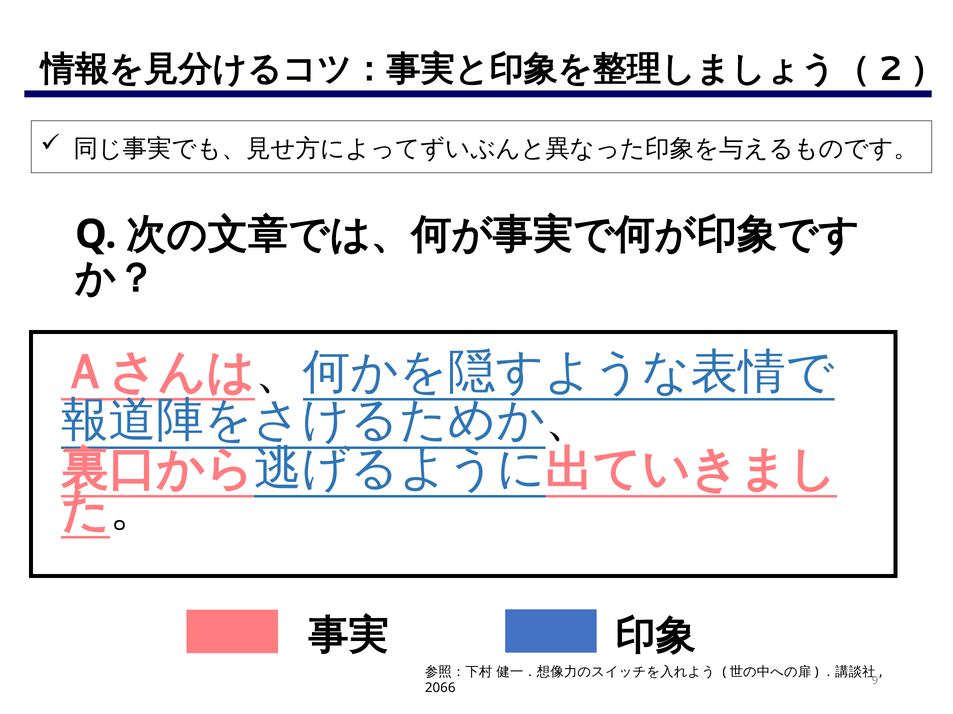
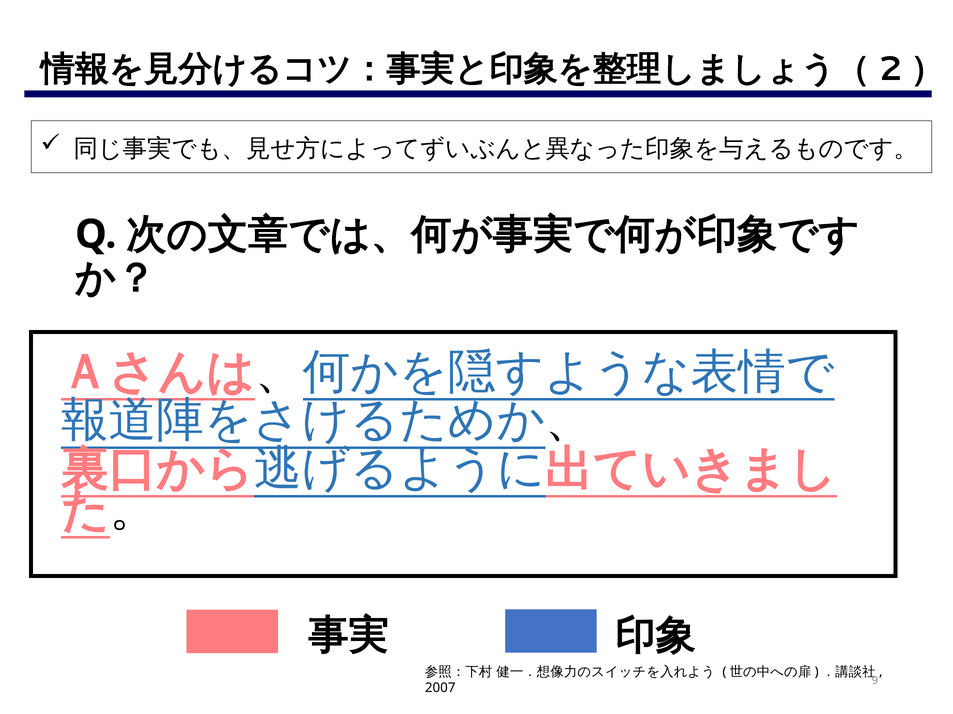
2066: 2066 -> 2007 (440, 689)
